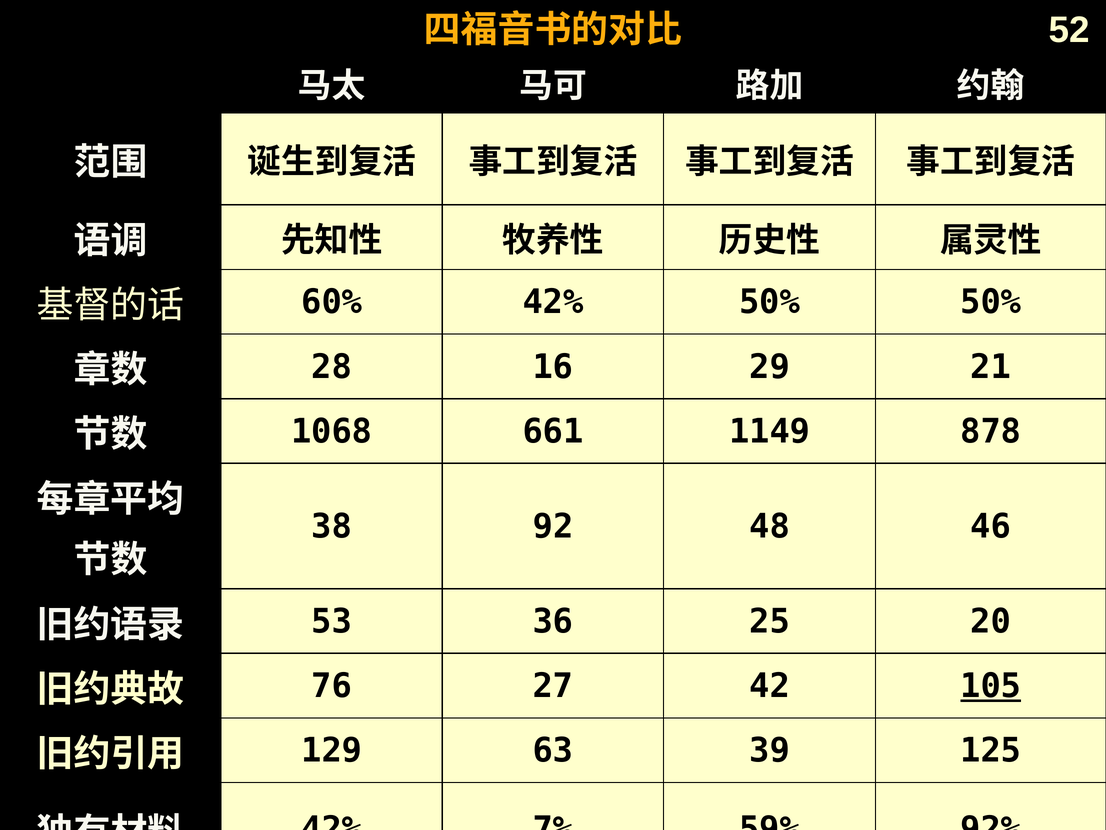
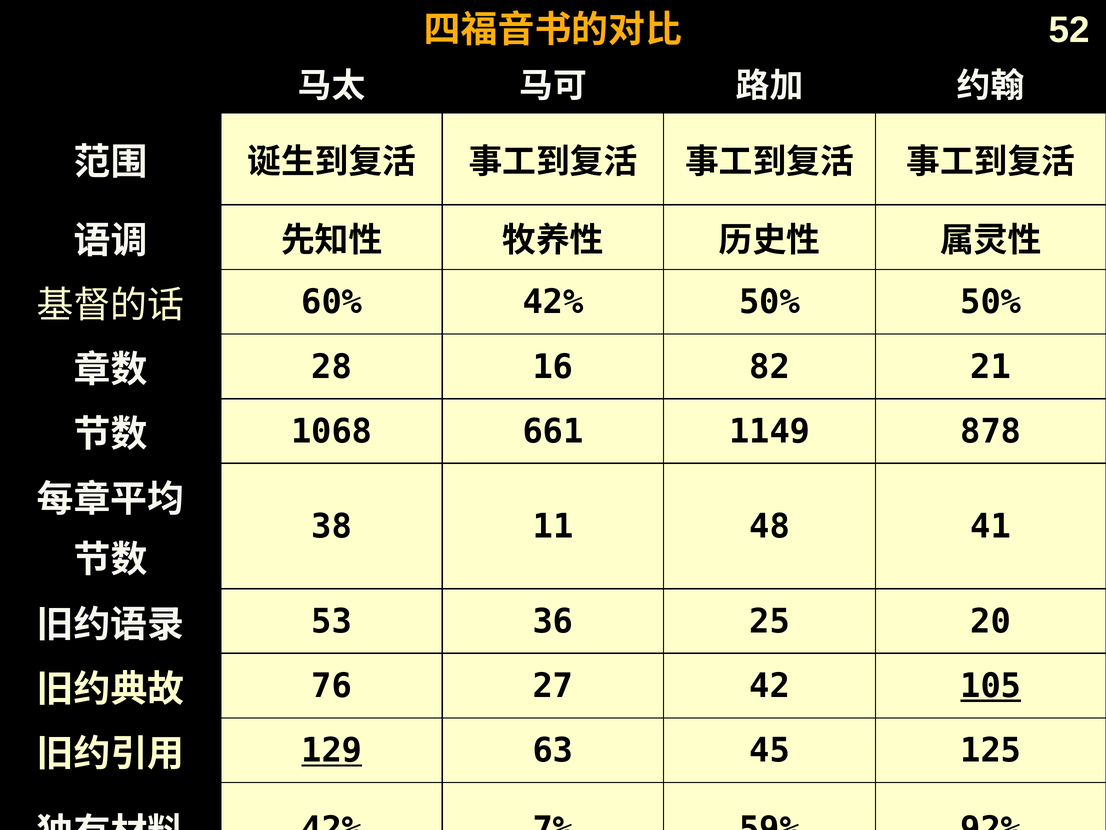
29: 29 -> 82 (770, 367)
92: 92 -> 11 (553, 526)
46: 46 -> 41 (991, 526)
129 underline: none -> present (332, 750)
39: 39 -> 45 (770, 750)
